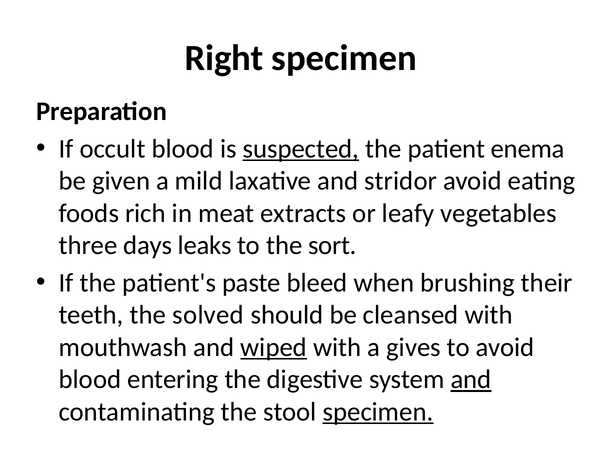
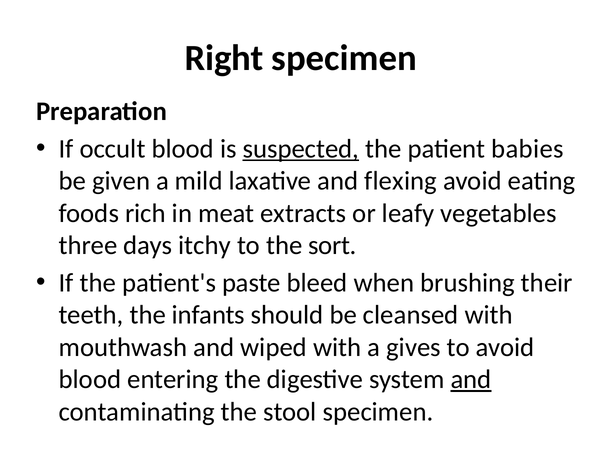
enema: enema -> babies (528, 149)
stridor: stridor -> flexing (401, 181)
leaks: leaks -> itchy (205, 245)
solved: solved -> infants (208, 315)
wiped underline: present -> none (274, 347)
specimen underline: present -> none (378, 411)
